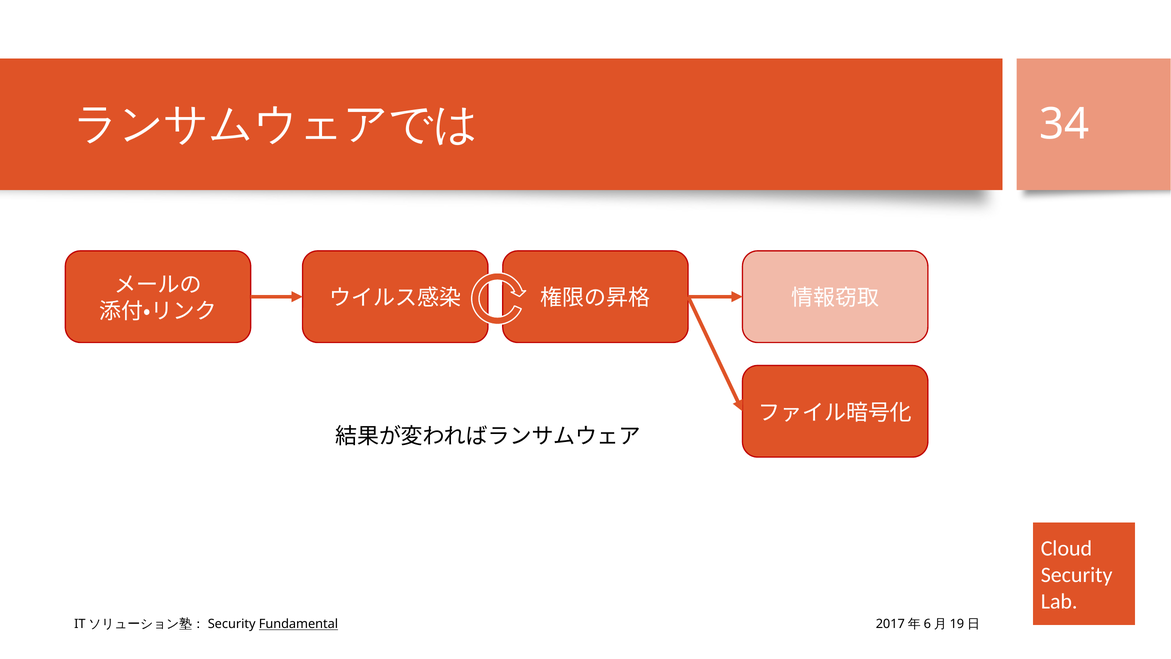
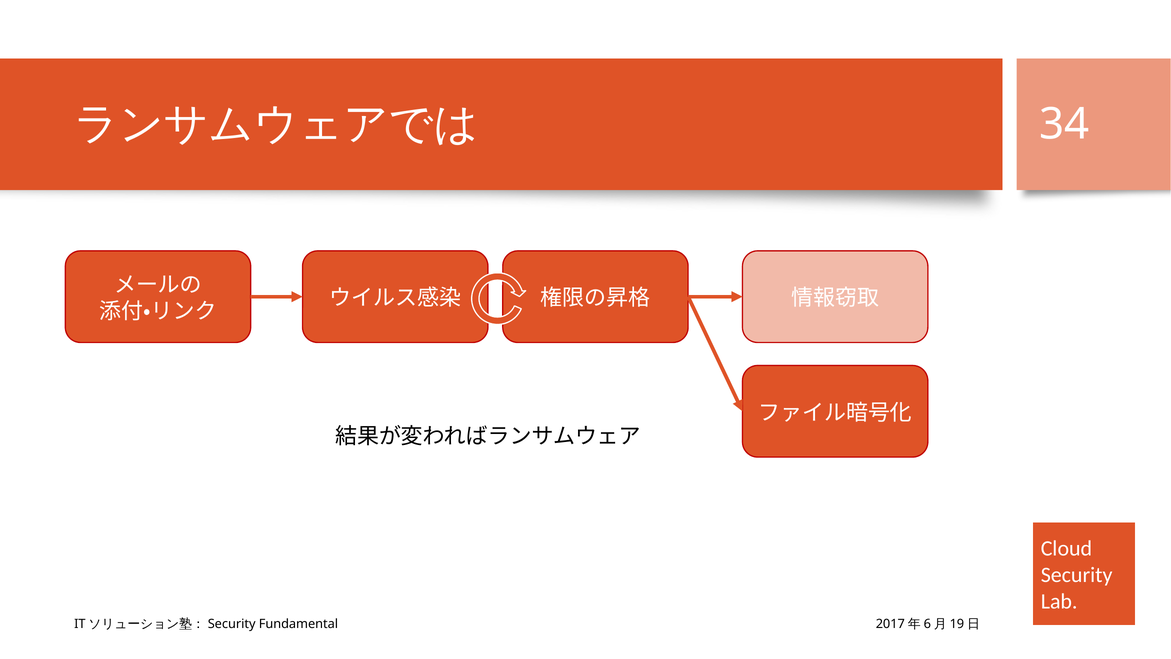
Fundamental underline: present -> none (298, 624)
